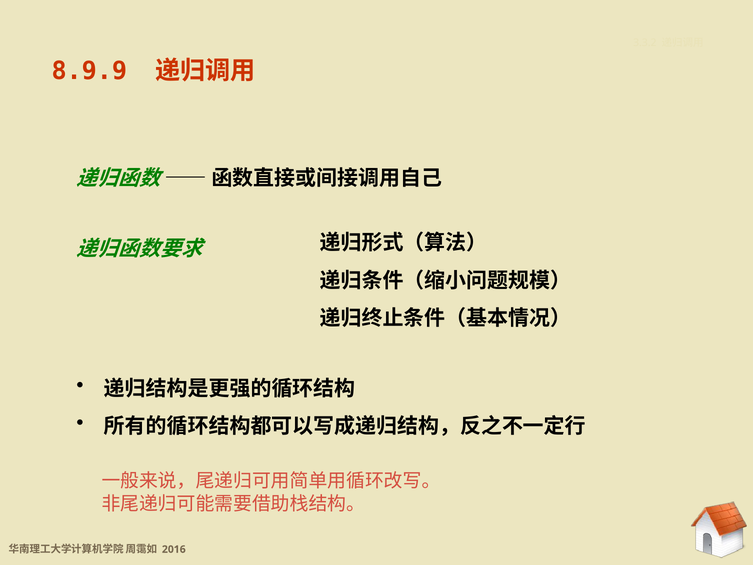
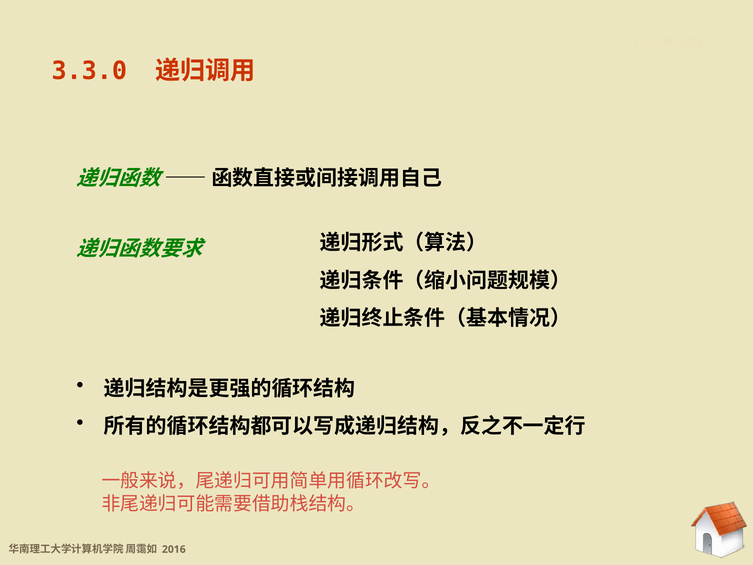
8.9.9: 8.9.9 -> 3.3.0 (89, 71)
